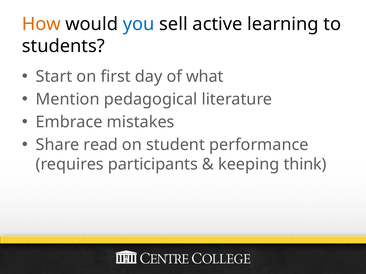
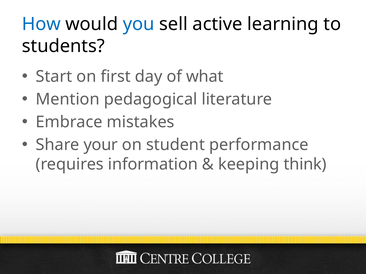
How colour: orange -> blue (41, 24)
read: read -> your (101, 145)
participants: participants -> information (153, 165)
